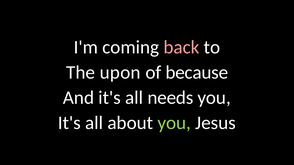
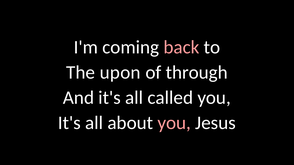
because: because -> through (197, 73)
needs: needs -> called (170, 98)
you colour: light green -> pink (174, 123)
